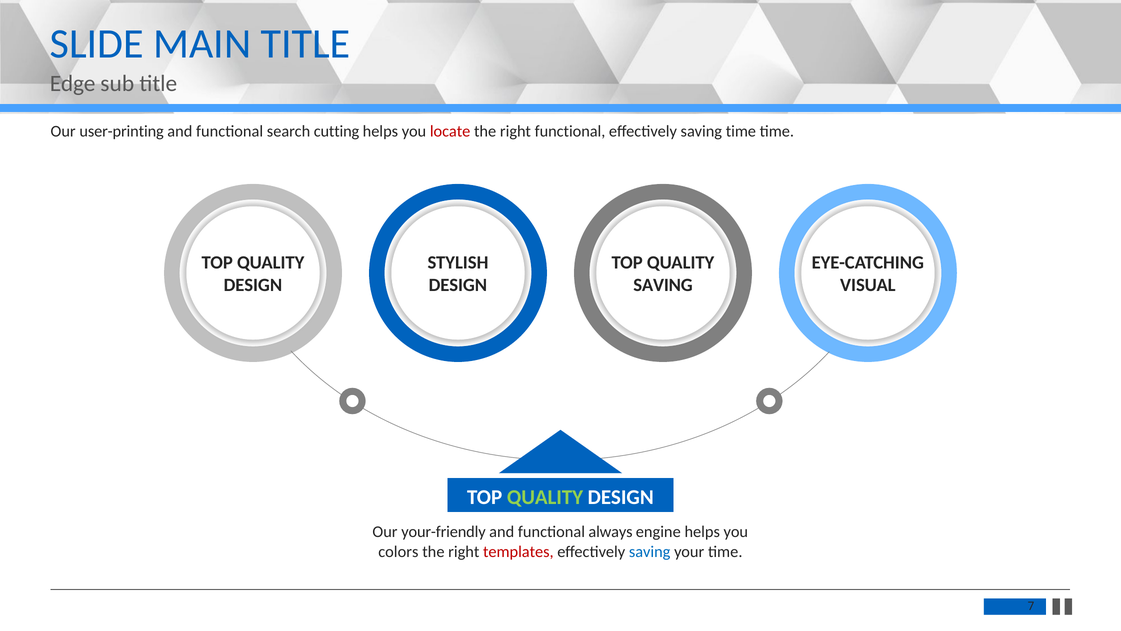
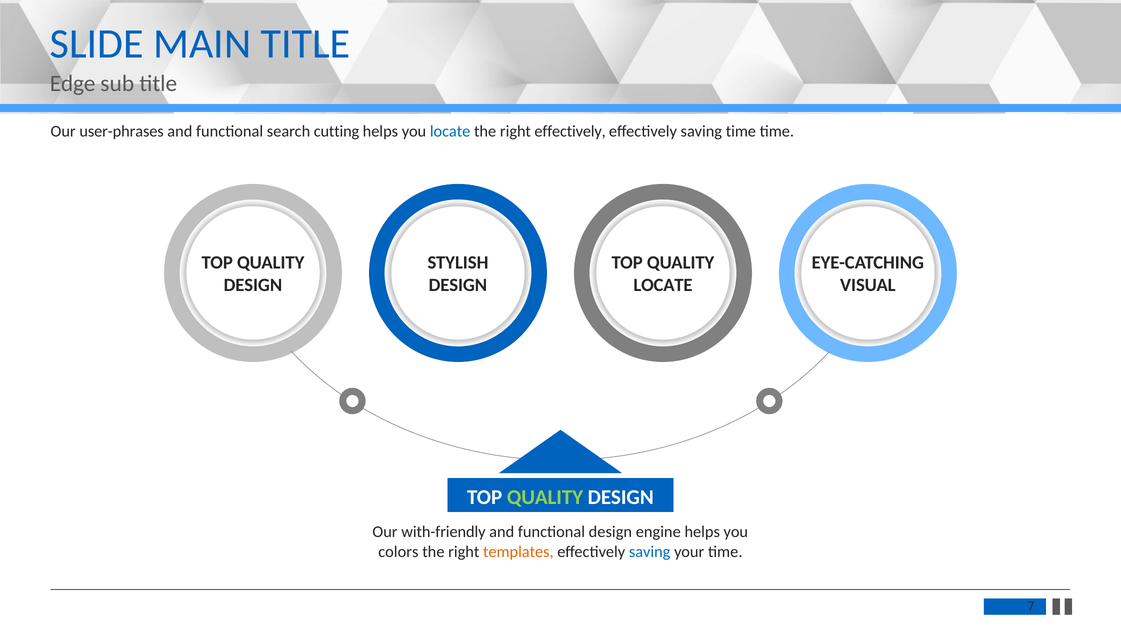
user-printing: user-printing -> user-phrases (122, 131)
locate colour: red -> blue (450, 131)
right functional: functional -> effectively (570, 131)
SAVING: SAVING -> LOCATE (663, 285)
your-friendly: your-friendly -> with-friendly (443, 532)
functional always: always -> design (610, 532)
templates colour: red -> orange (518, 551)
